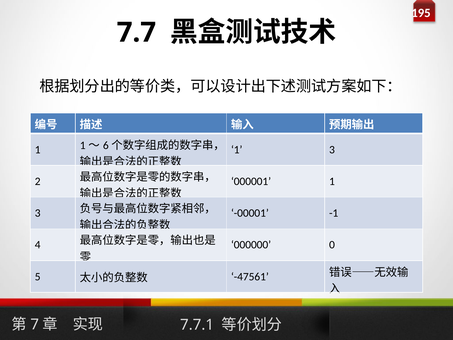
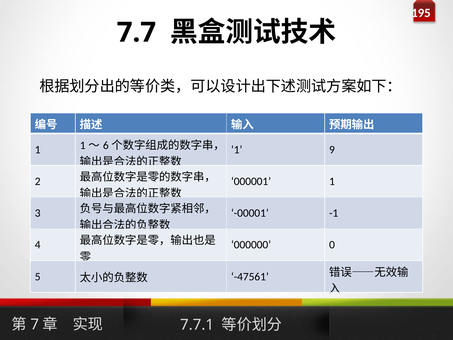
3: 3 -> 9 (332, 150)
